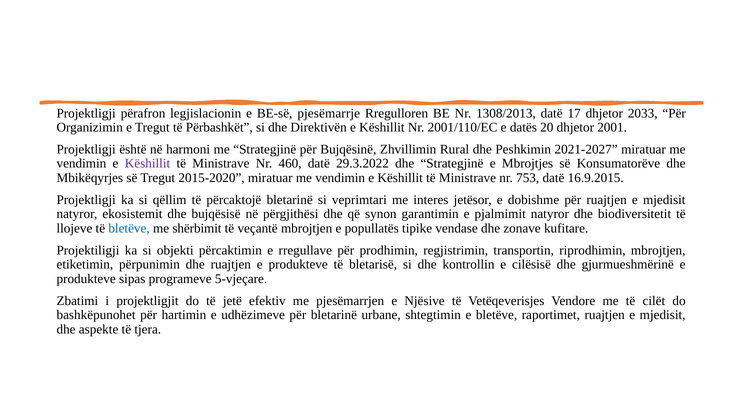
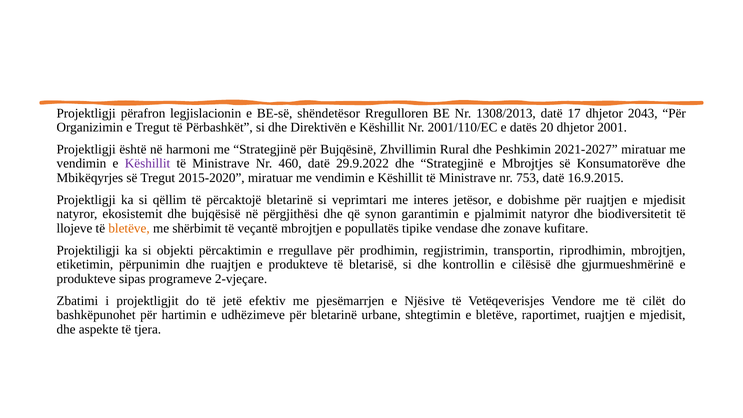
pjesëmarrje: pjesëmarrje -> shëndetësor (329, 113)
2033: 2033 -> 2043 (643, 113)
29.3.2022: 29.3.2022 -> 29.9.2022 (362, 164)
bletëve colour: blue -> orange (129, 228)
5-vjeçare: 5-vjeçare -> 2-vjeçare (241, 279)
